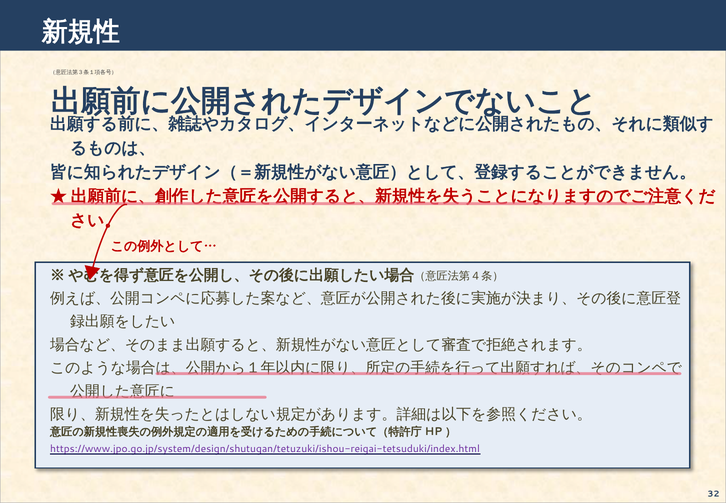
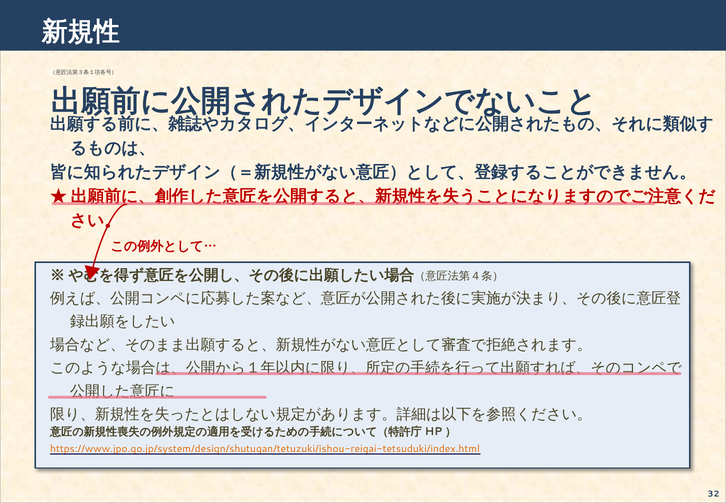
https://www.jpo.go.jp/system/design/shutugan/tetuzuki/ishou-reigai-tetsuduki/index.html colour: purple -> orange (265, 448)
